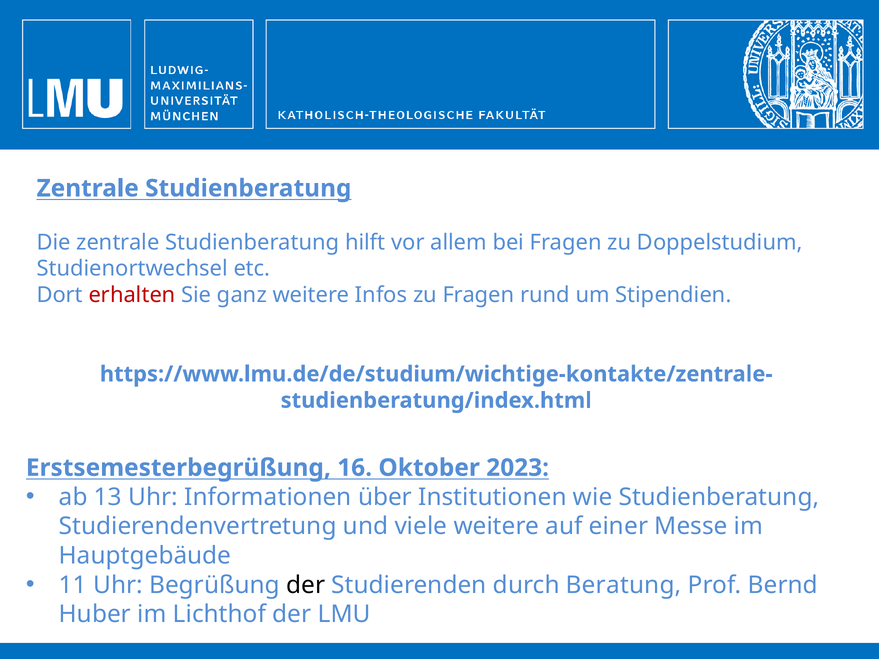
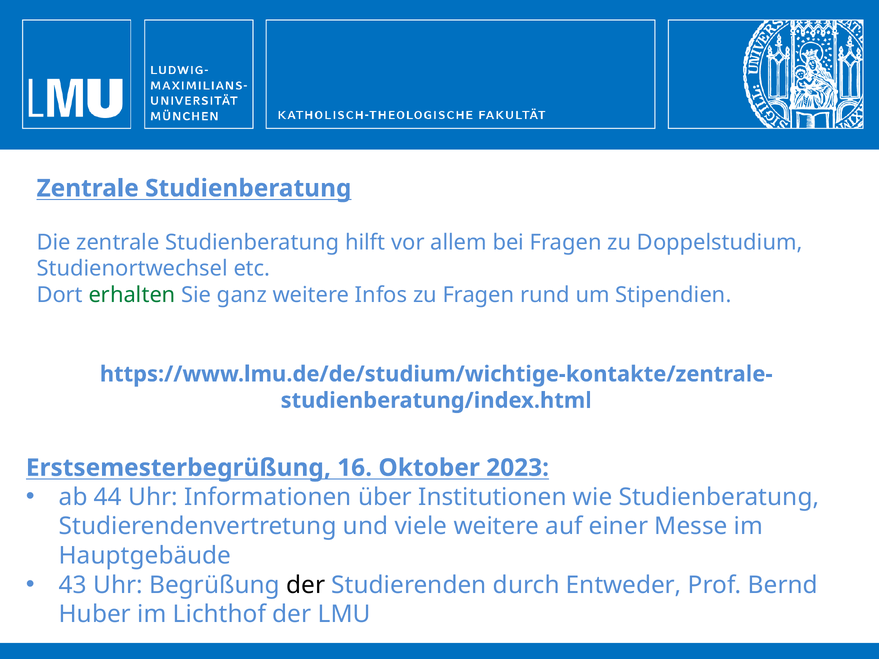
erhalten colour: red -> green (132, 295)
13: 13 -> 44 (108, 497)
11: 11 -> 43 (73, 585)
Beratung: Beratung -> Entweder (624, 585)
